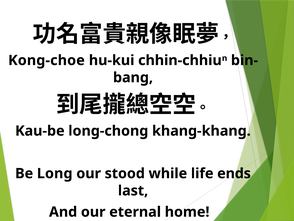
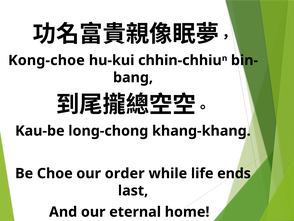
Long: Long -> Choe (55, 173)
stood: stood -> order (125, 173)
